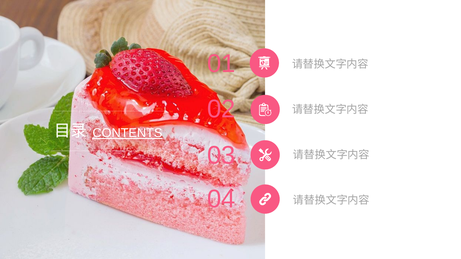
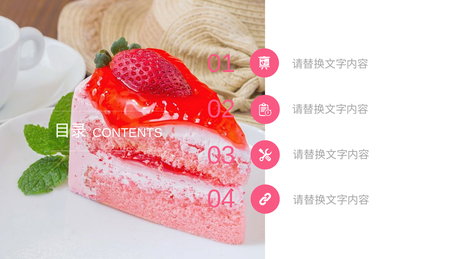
CONTENTS underline: present -> none (127, 133)
